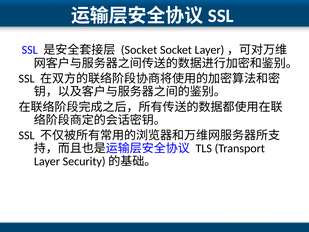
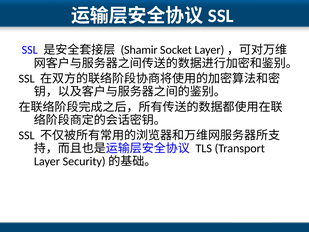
Socket: Socket -> Shamir (139, 50)
